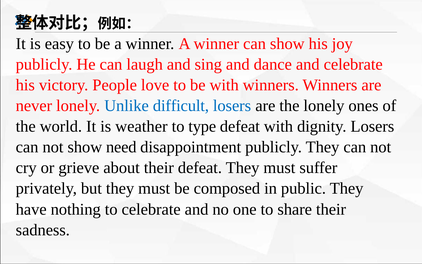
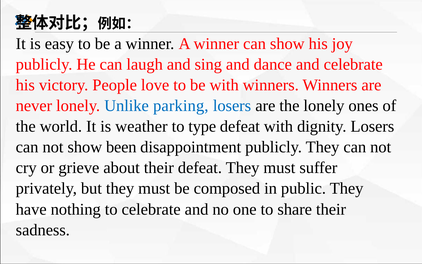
difficult: difficult -> parking (181, 106)
need: need -> been (121, 147)
